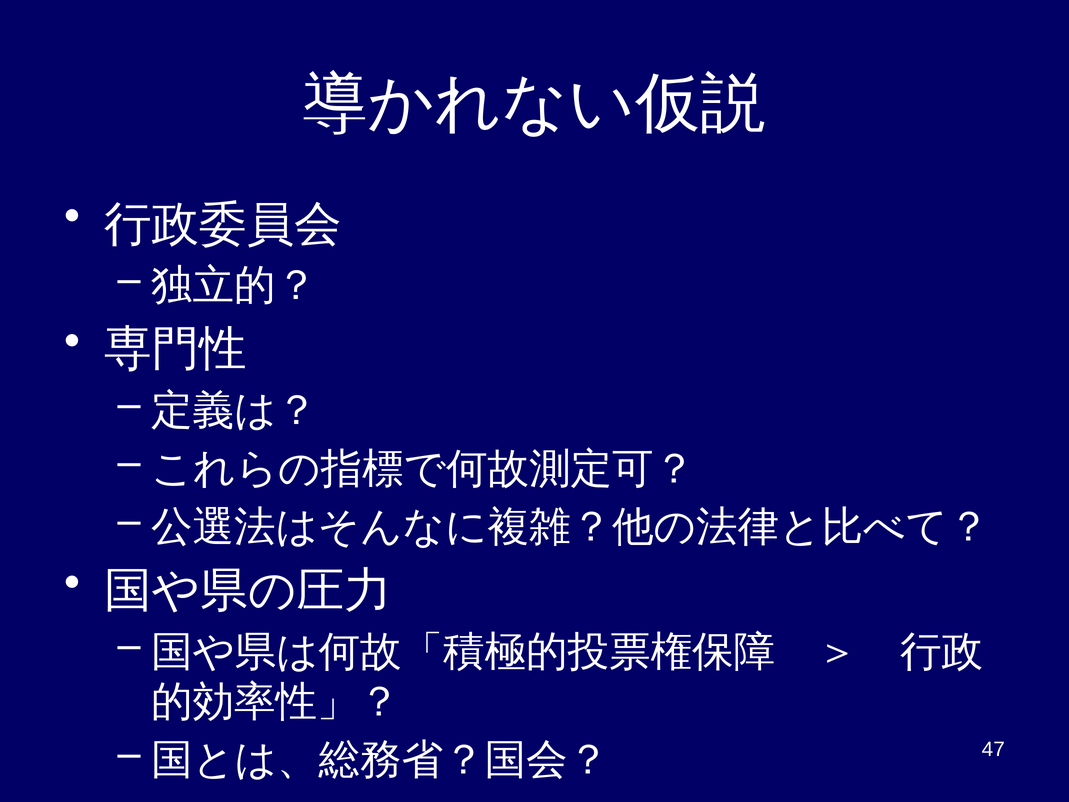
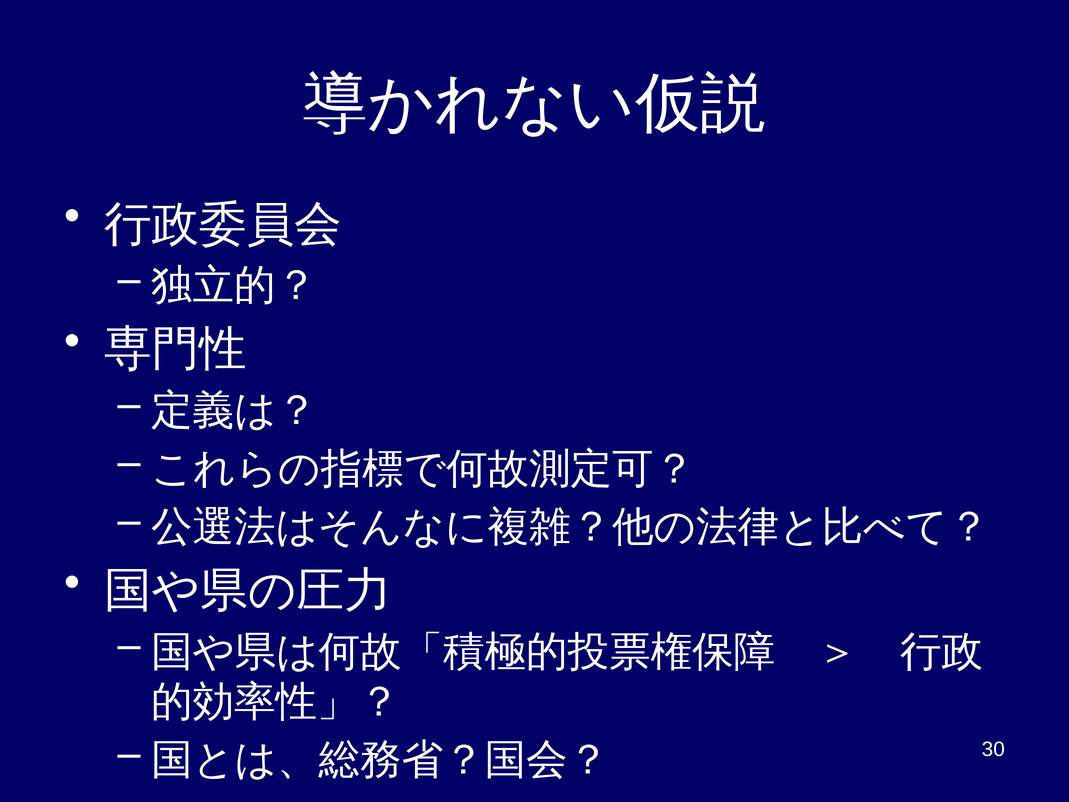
47: 47 -> 30 (993, 749)
